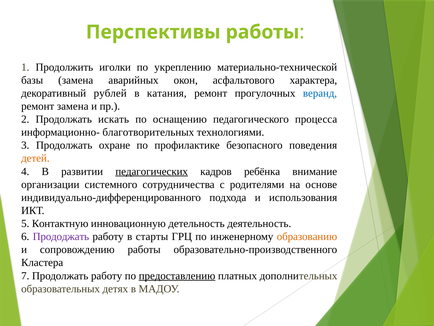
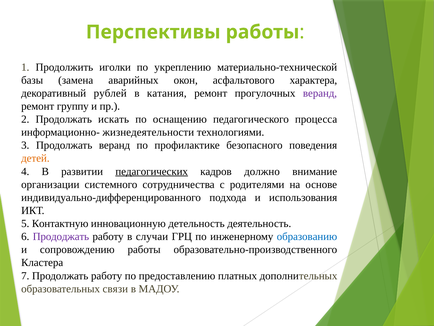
веранд colour: blue -> purple (320, 93)
ремонт замена: замена -> группу (73, 106)
благотворительных: благотворительных -> жизнедеятельности (148, 132)
Продолжать охране: охране -> веранд (115, 145)
ребёнка: ребёнка -> должно (262, 171)
старты: старты -> случаи (152, 236)
образованию colour: orange -> blue (307, 236)
предоставлению underline: present -> none (177, 275)
детях: детях -> связи (115, 288)
